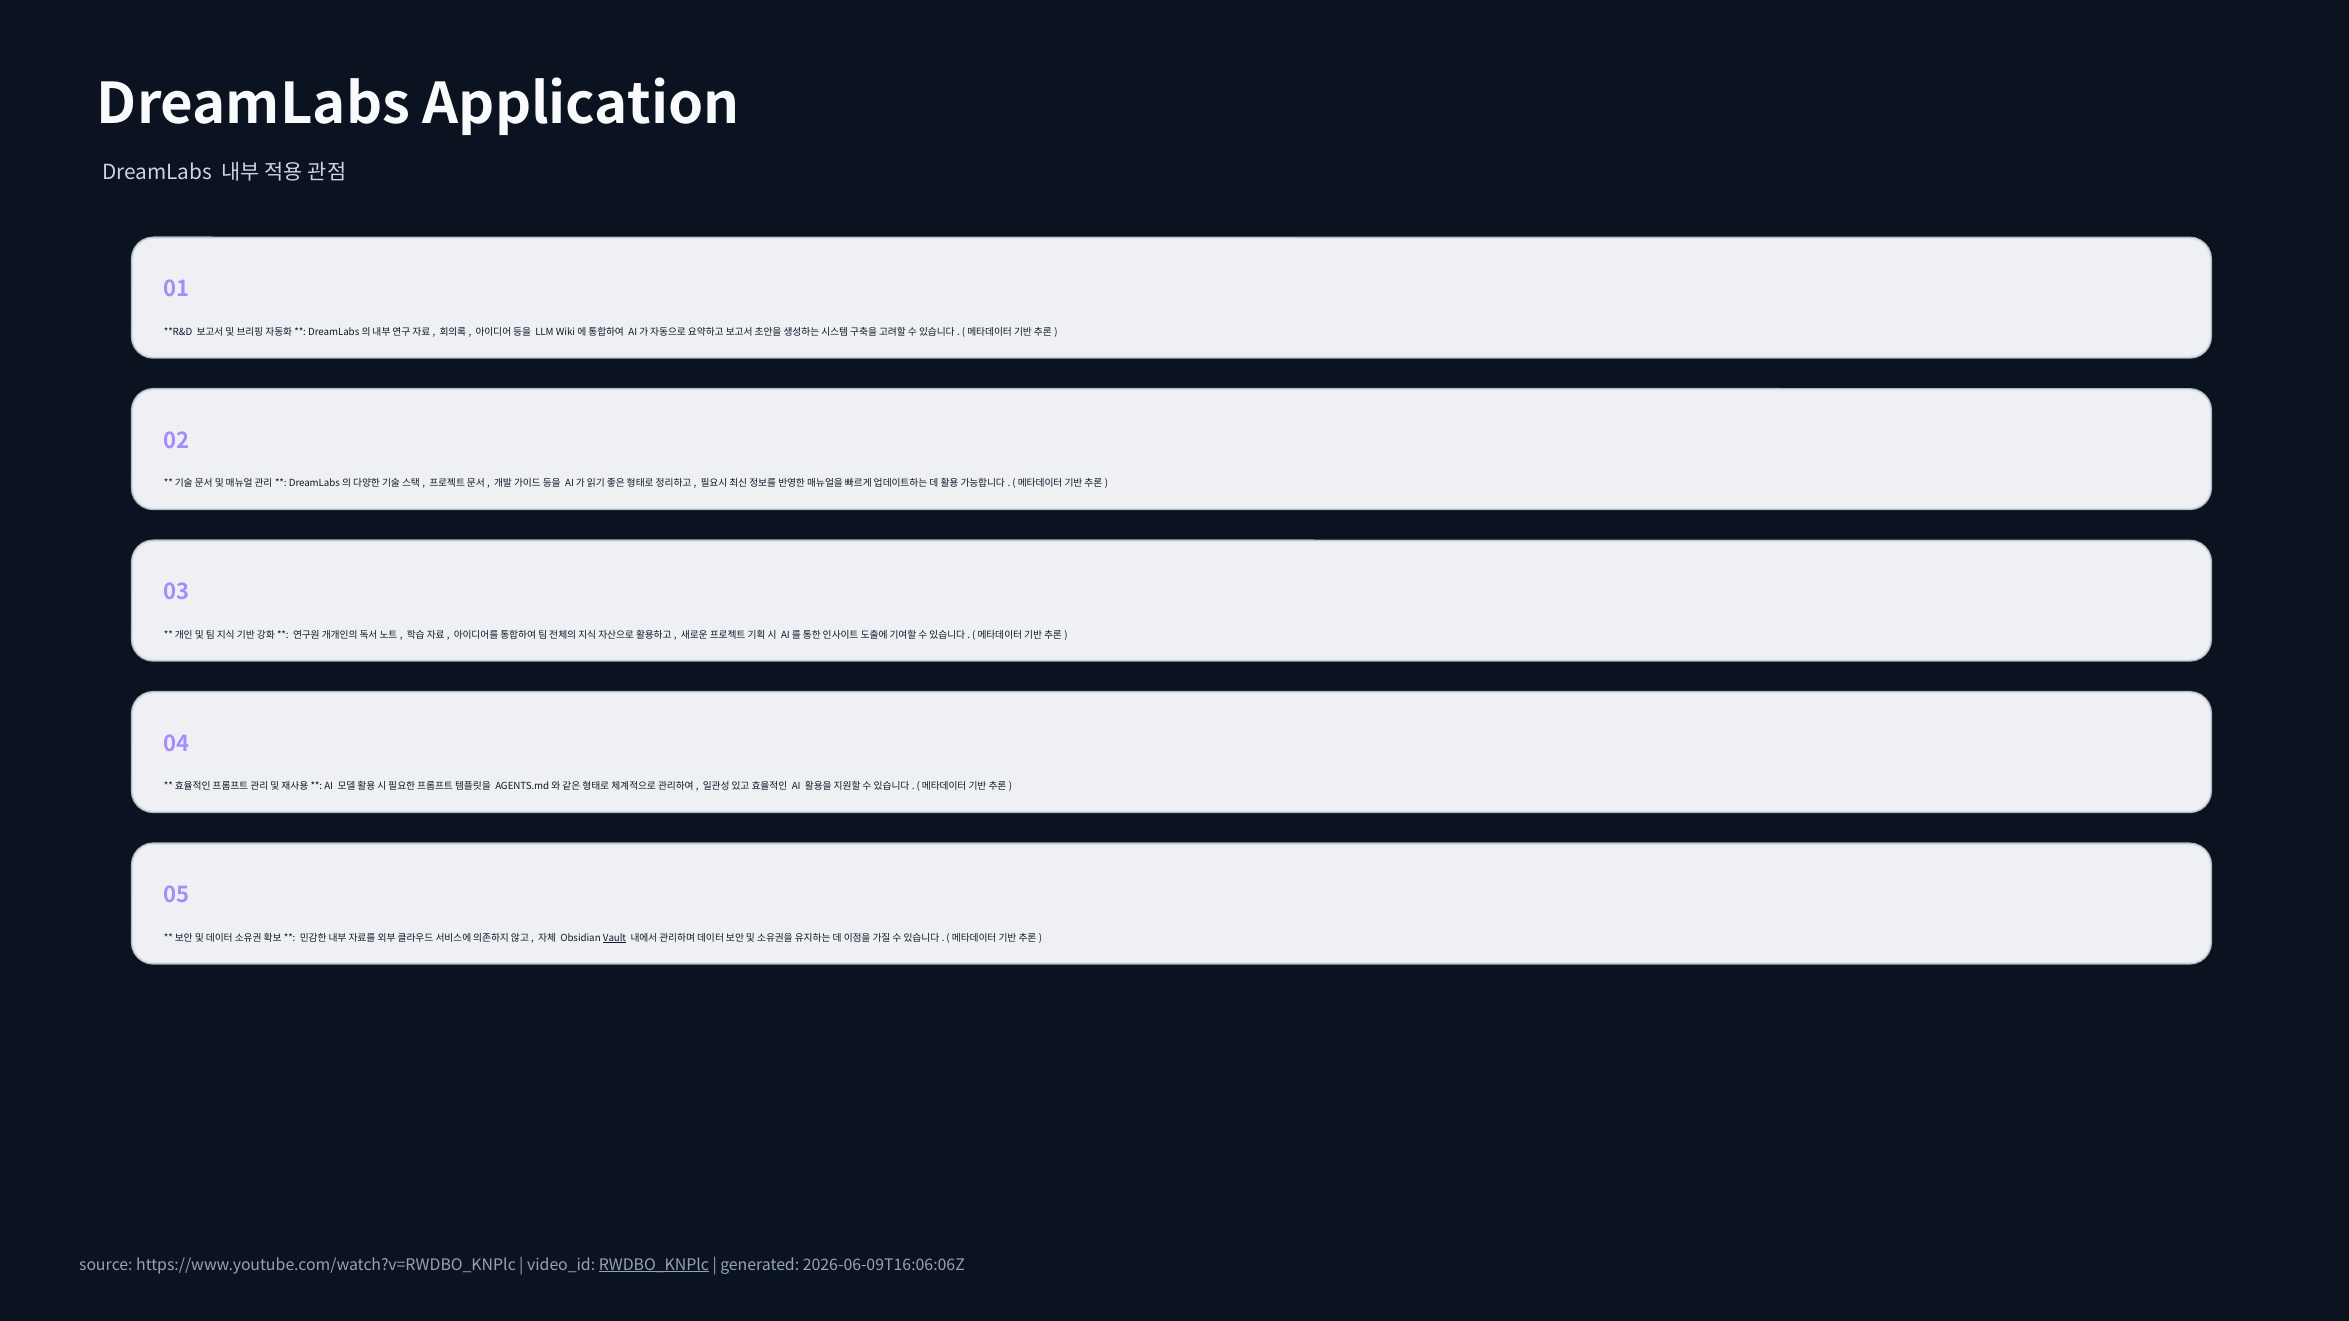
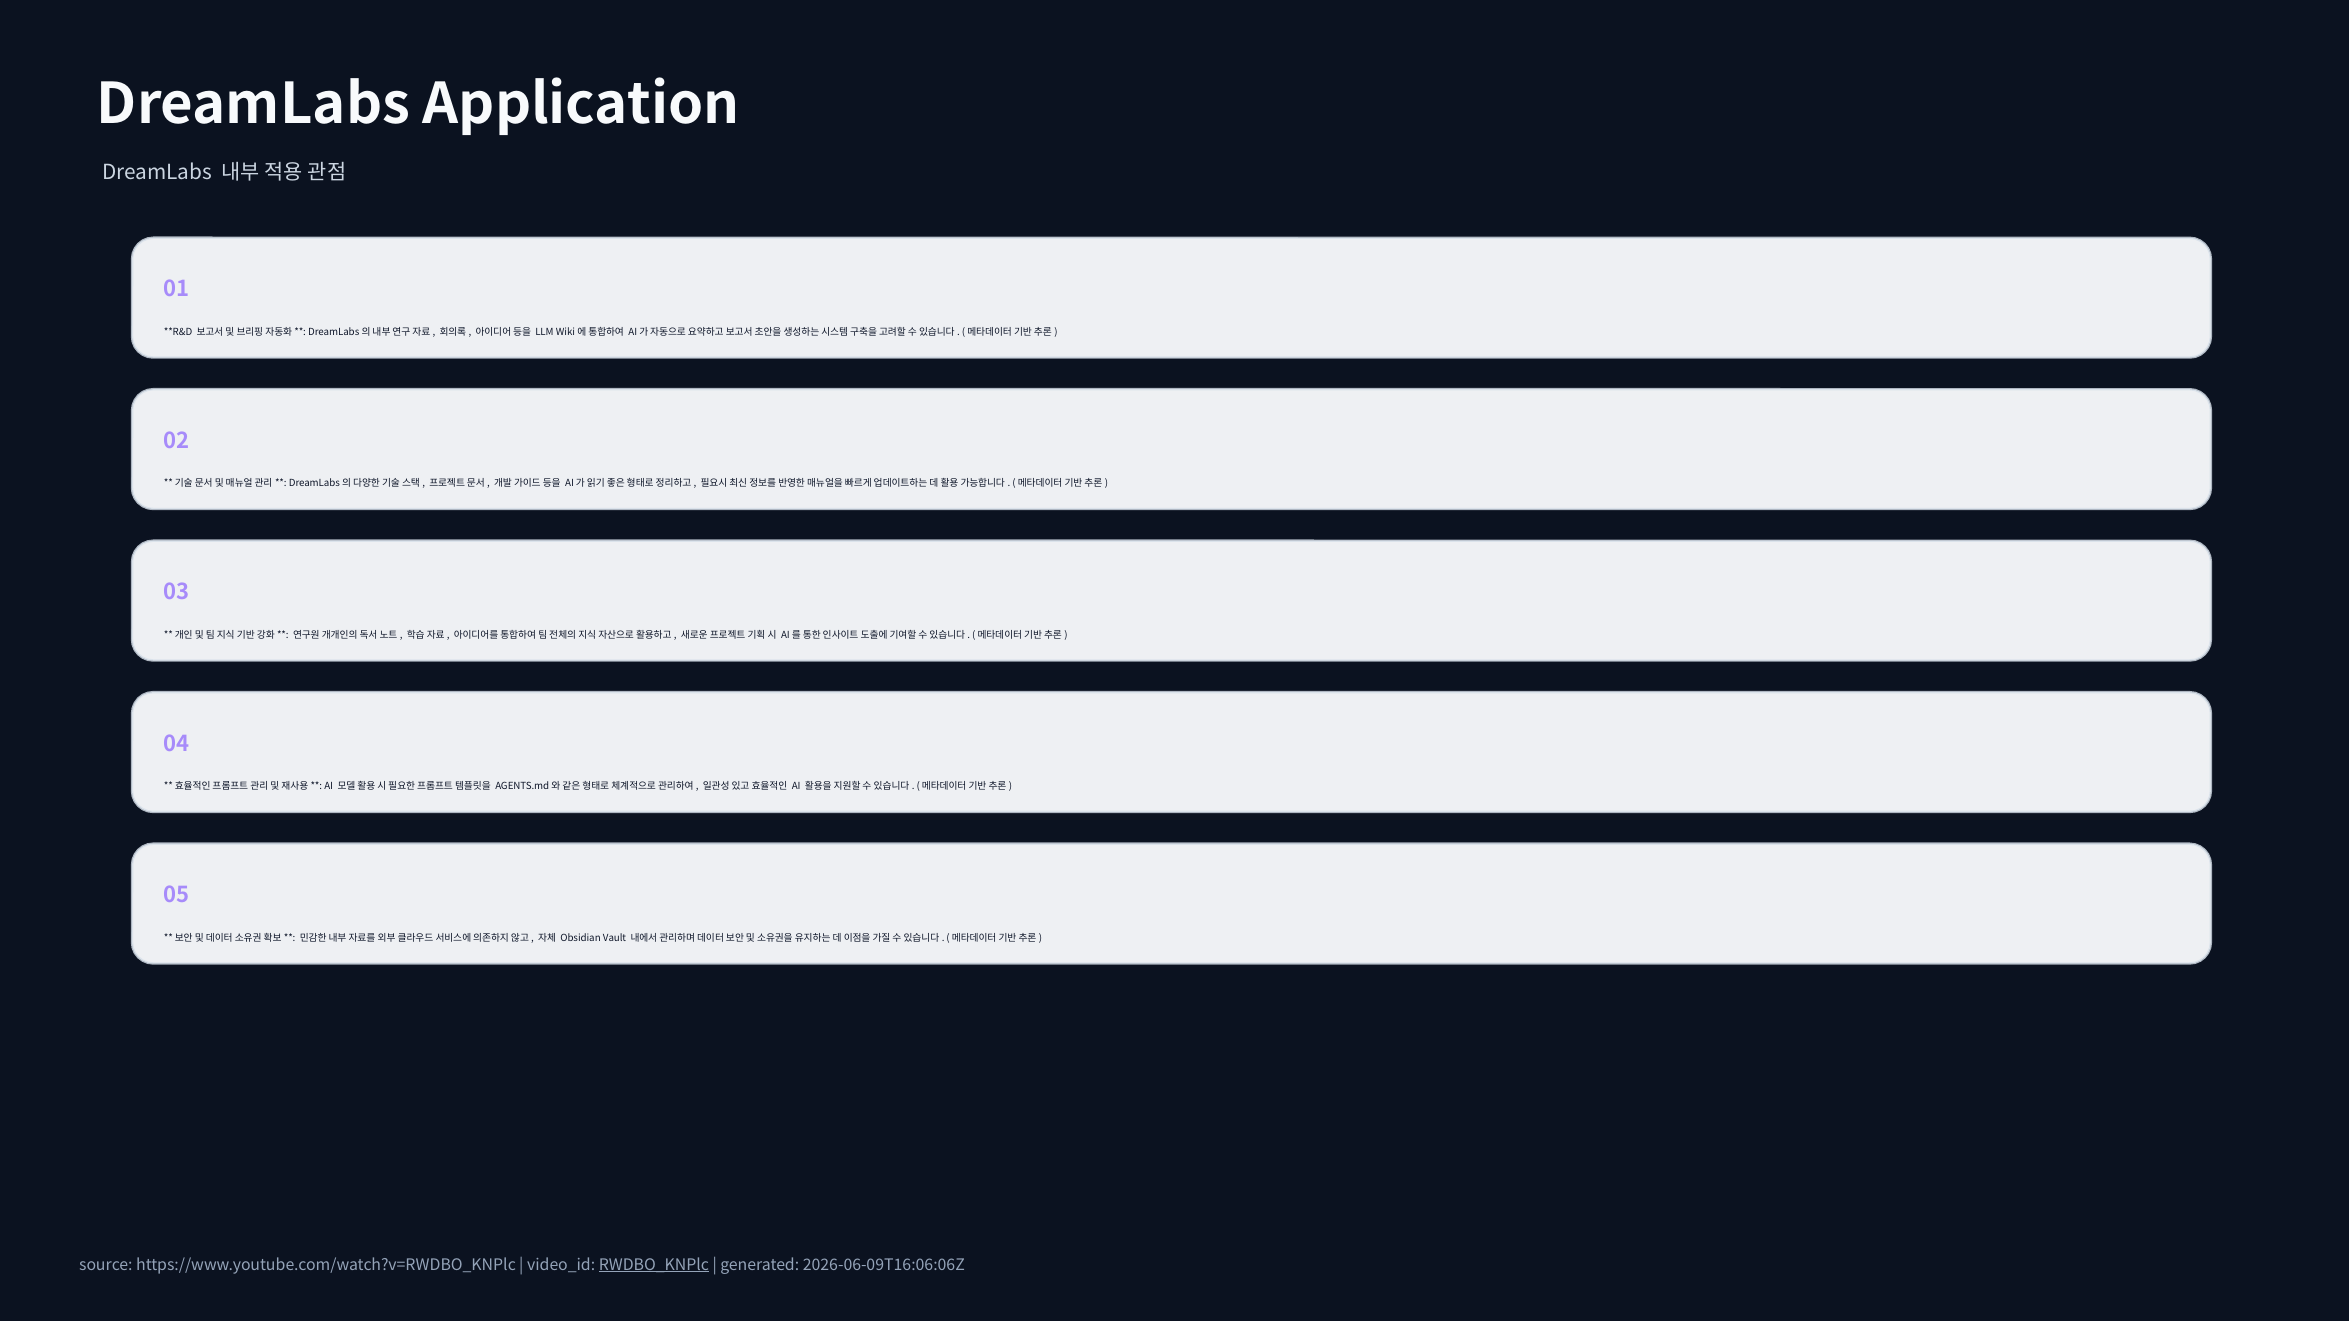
Vault underline: present -> none (615, 938)
